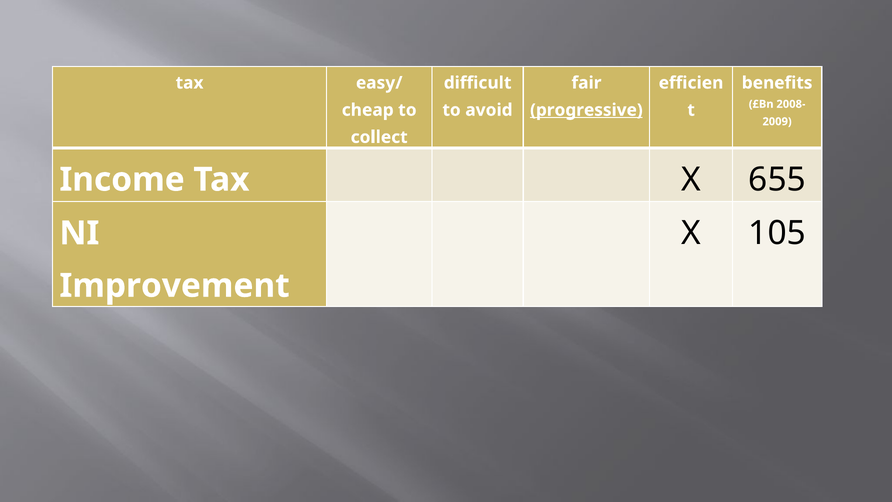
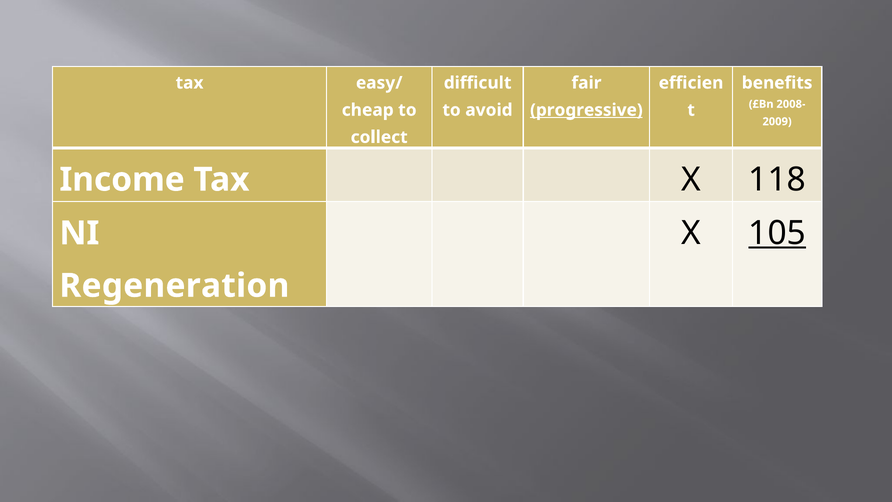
655: 655 -> 118 (777, 180)
105 underline: none -> present (777, 233)
Improvement: Improvement -> Regeneration (174, 286)
